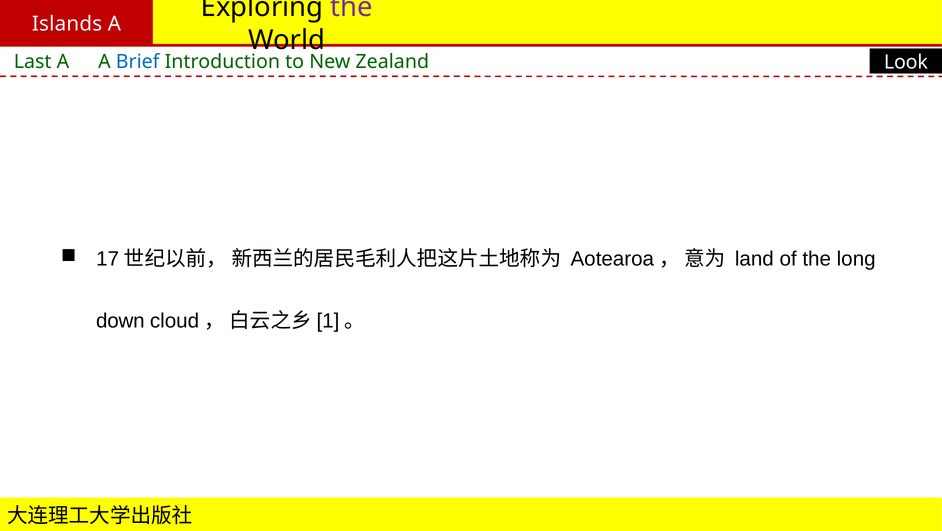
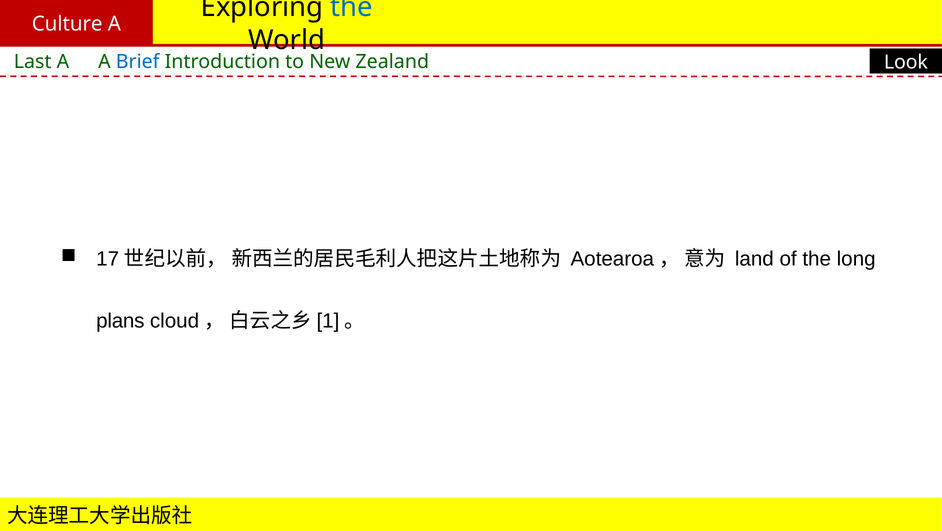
the colour: purple -> blue (352, 7)
Islands: Islands -> Culture (67, 24)
down: down -> plans (120, 321)
